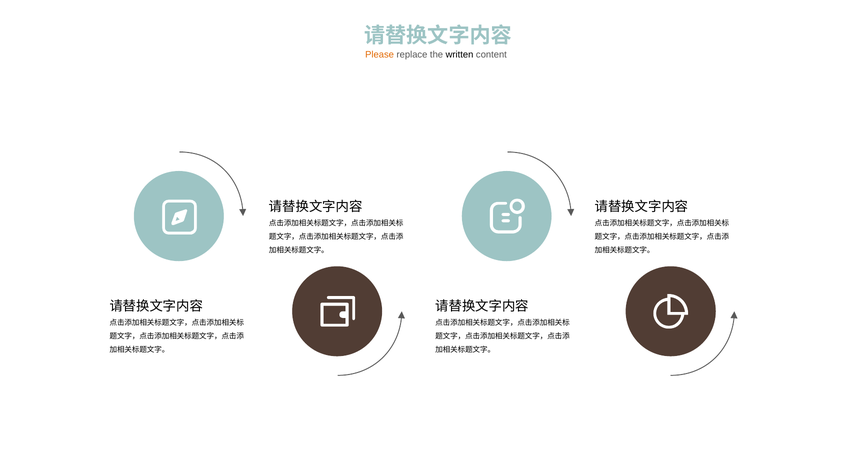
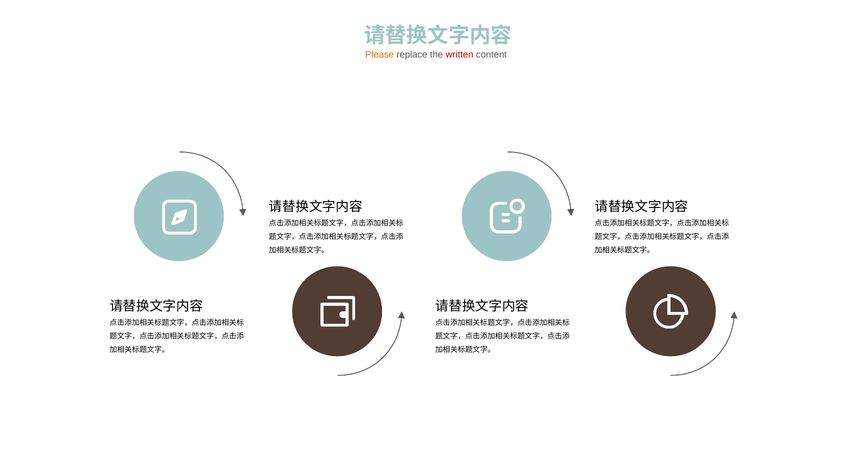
written colour: black -> red (460, 55)
